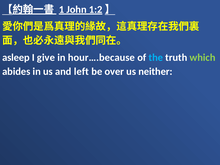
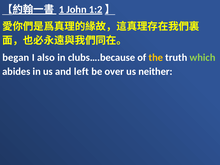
asleep: asleep -> began (16, 58)
give: give -> also (46, 58)
hour….because: hour….because -> clubs….because (101, 58)
the colour: light blue -> yellow (156, 58)
